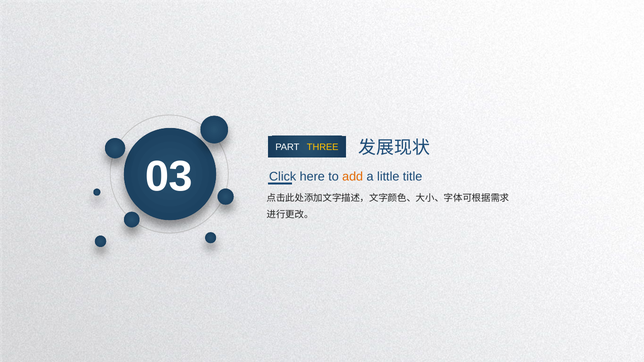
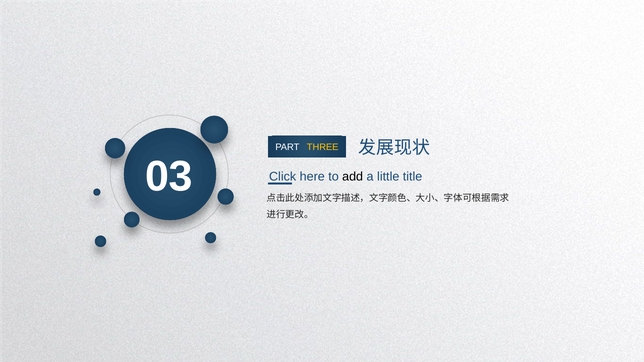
add colour: orange -> black (353, 177)
